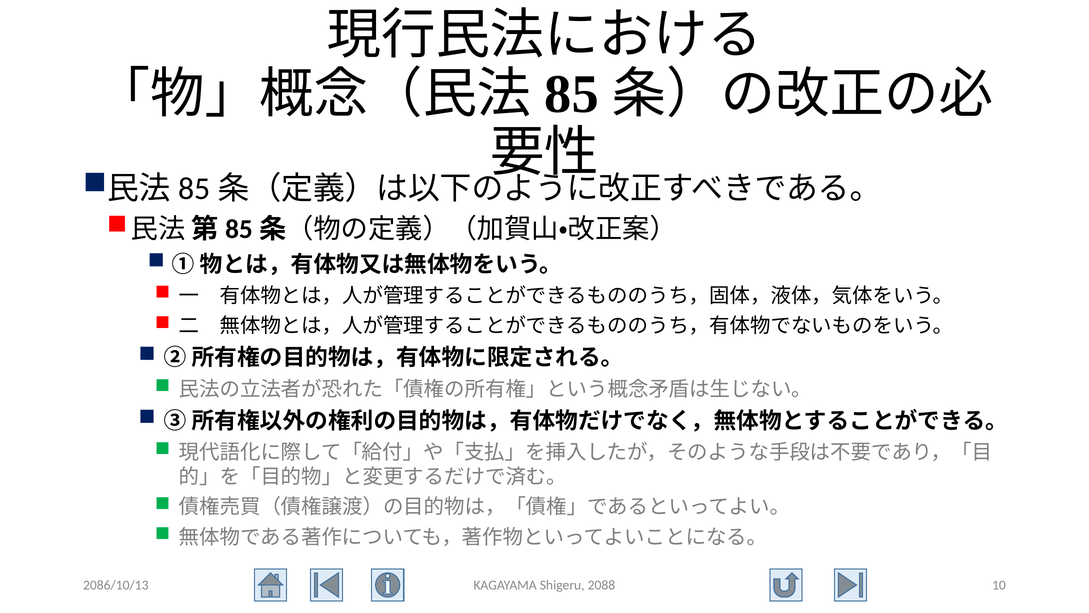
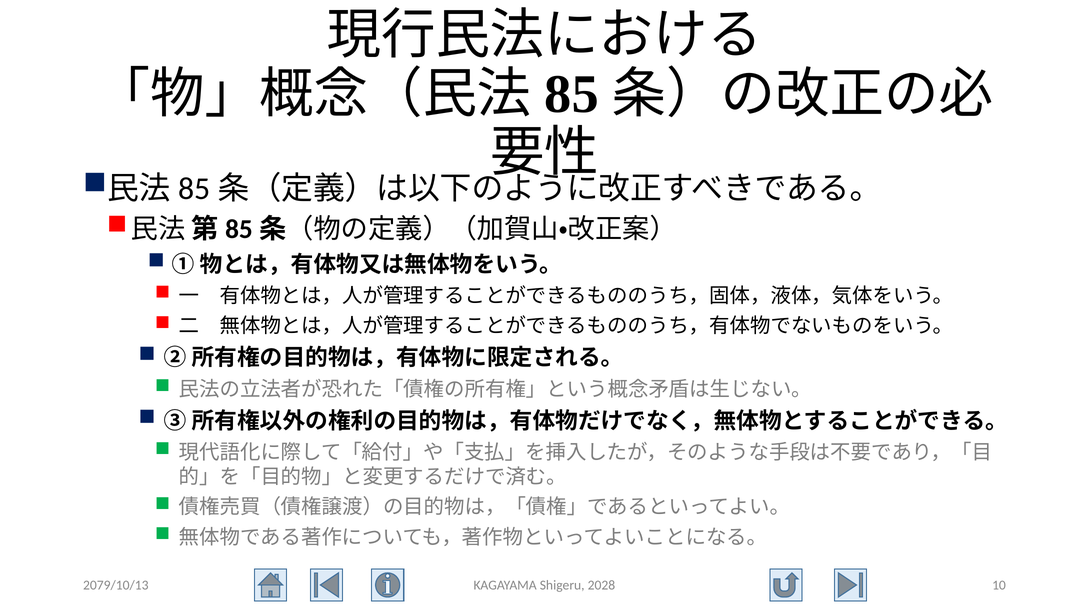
2086/10/13: 2086/10/13 -> 2079/10/13 (116, 585)
2088: 2088 -> 2028 (601, 585)
